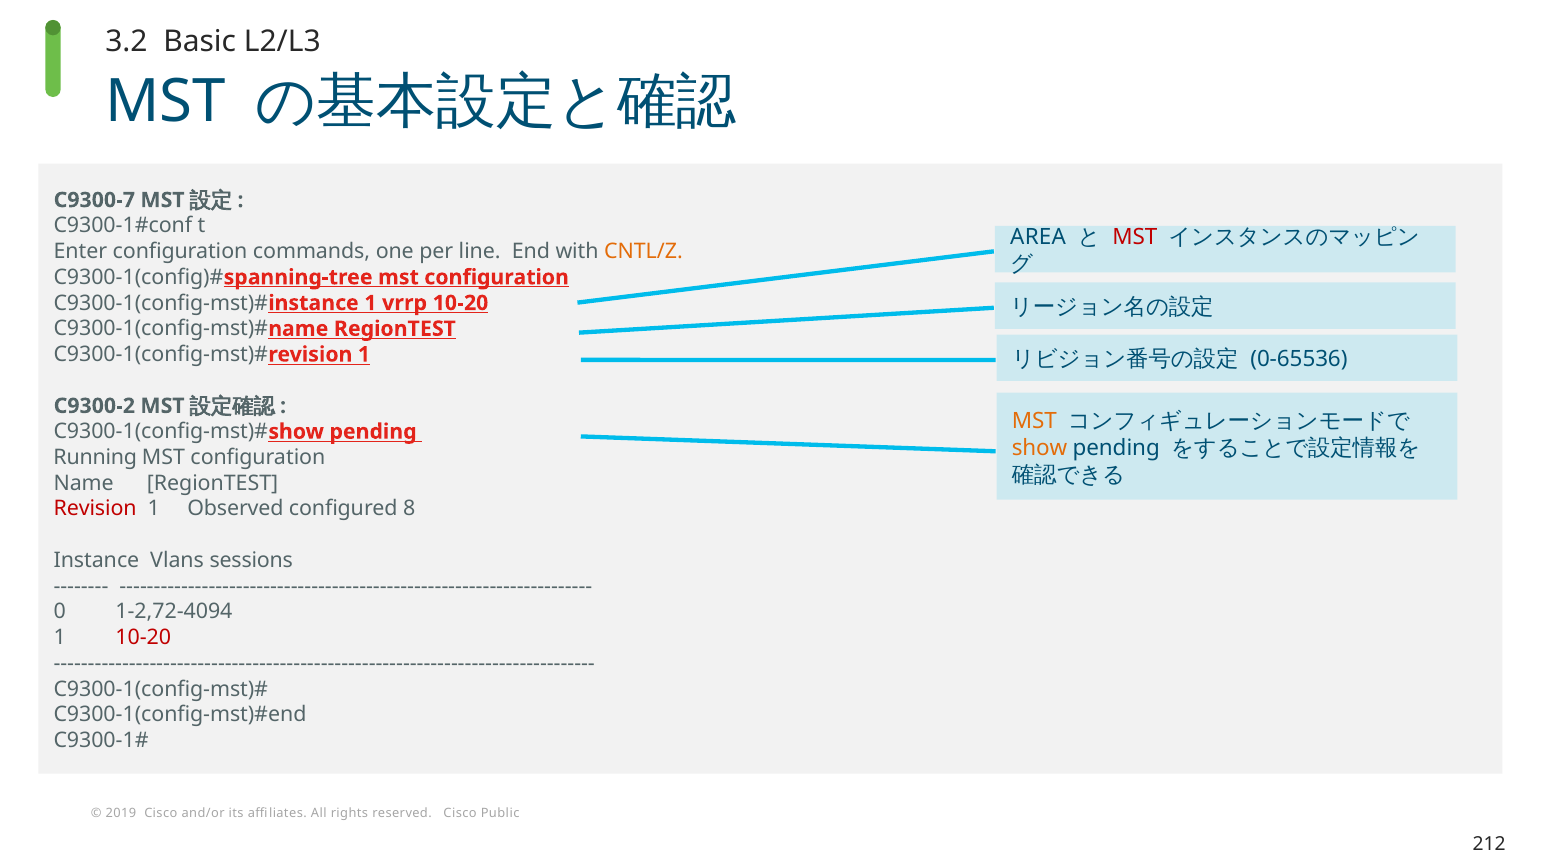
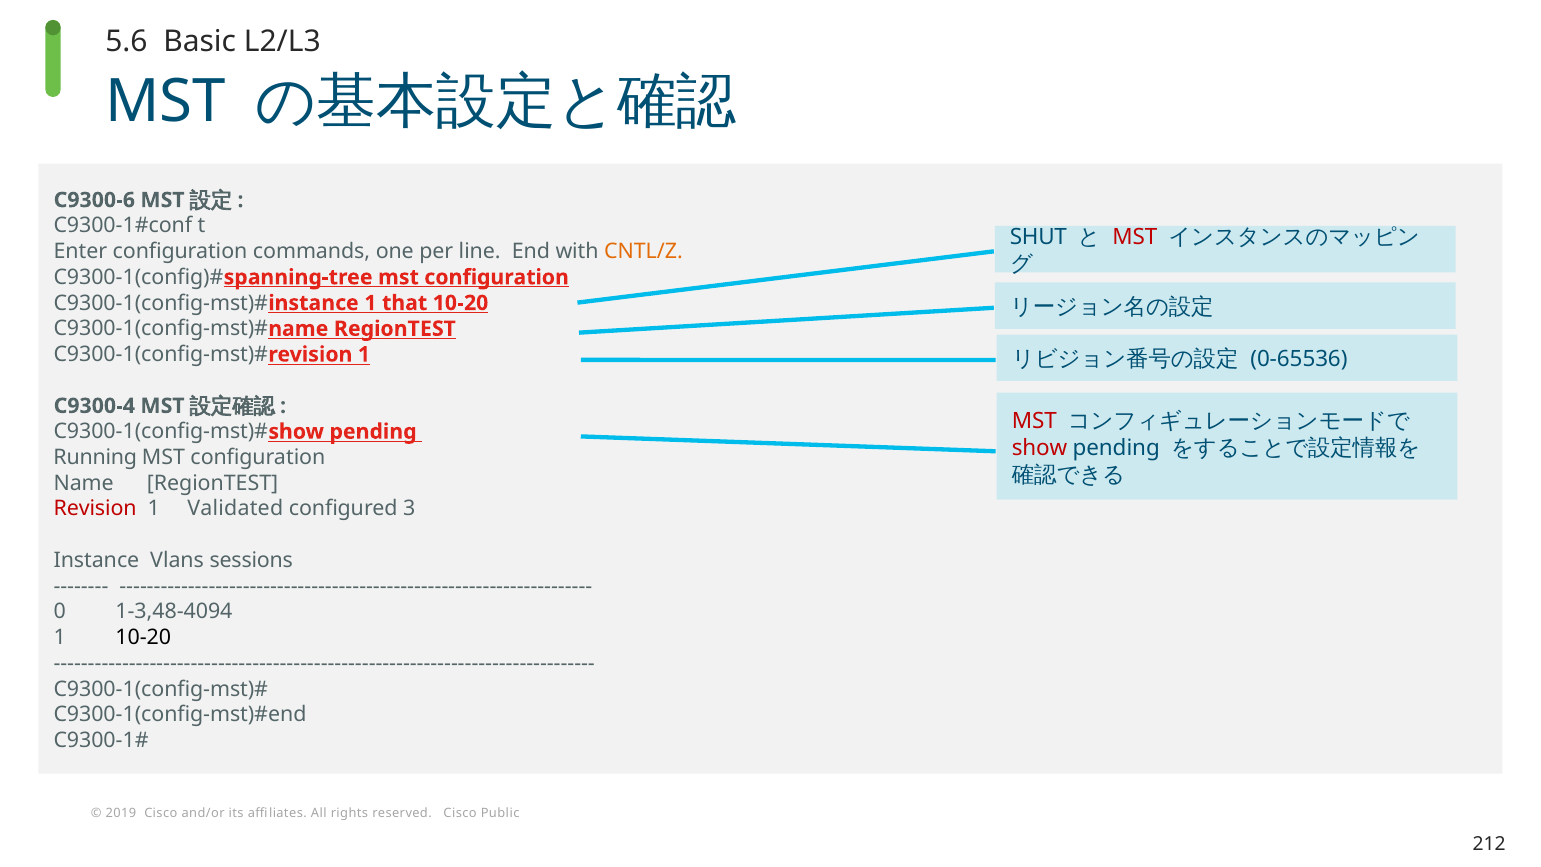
3.2: 3.2 -> 5.6 (126, 42)
C9300-7: C9300-7 -> C9300-6 (94, 200)
AREA: AREA -> SHUT (1038, 237)
vrrp: vrrp -> that (405, 303)
C9300-2: C9300-2 -> C9300-4 (94, 406)
MST colour: orange -> red (1034, 421)
show colour: orange -> red (1040, 448)
Observed: Observed -> Validated (235, 509)
8: 8 -> 3 (409, 509)
1-2,72-4094: 1-2,72-4094 -> 1-3,48-4094 (174, 612)
10-20 colour: red -> black (143, 637)
